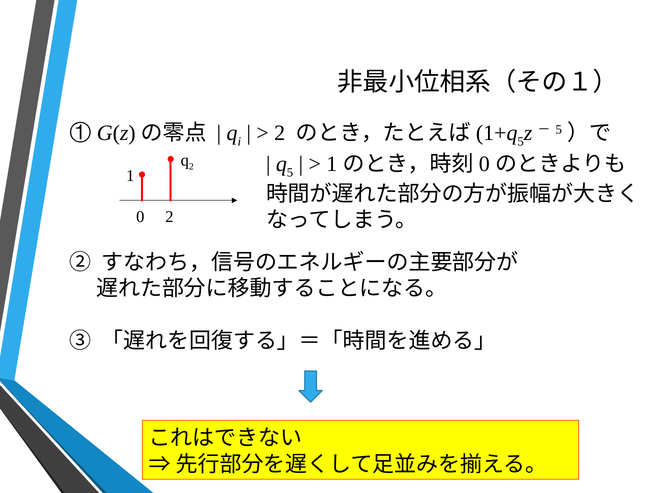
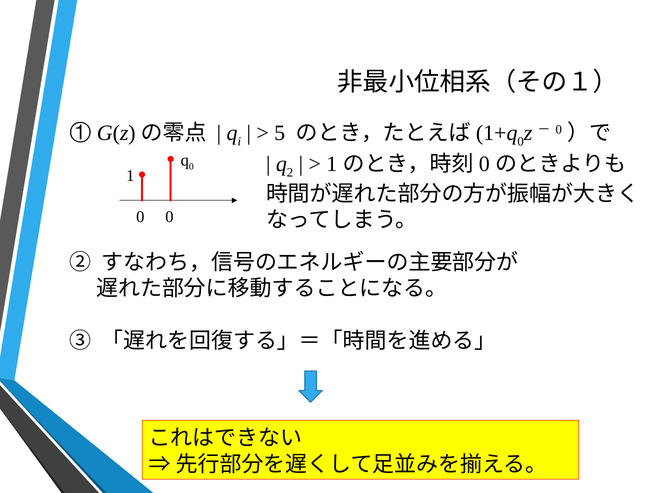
2: 2 -> 5 (280, 133)
5: 5 -> 0 (521, 142)
5: 5 -> 0 (559, 130)
2: 2 -> 0 (191, 167)
5: 5 -> 2 (290, 173)
0 2: 2 -> 0 (169, 217)
